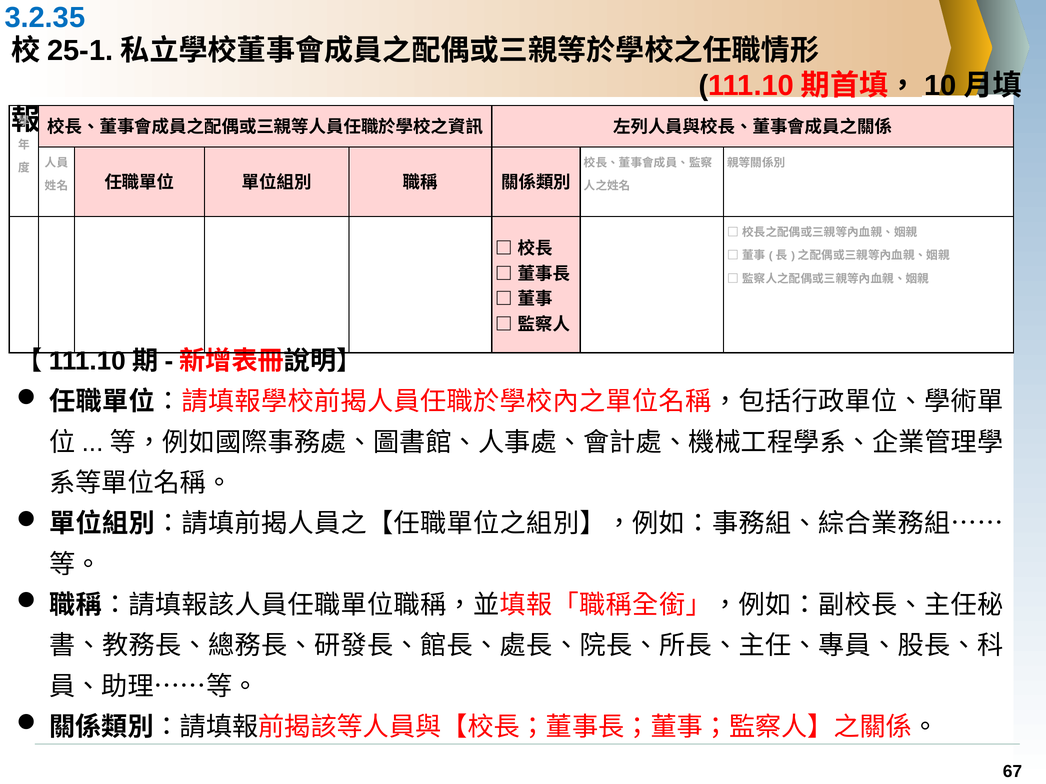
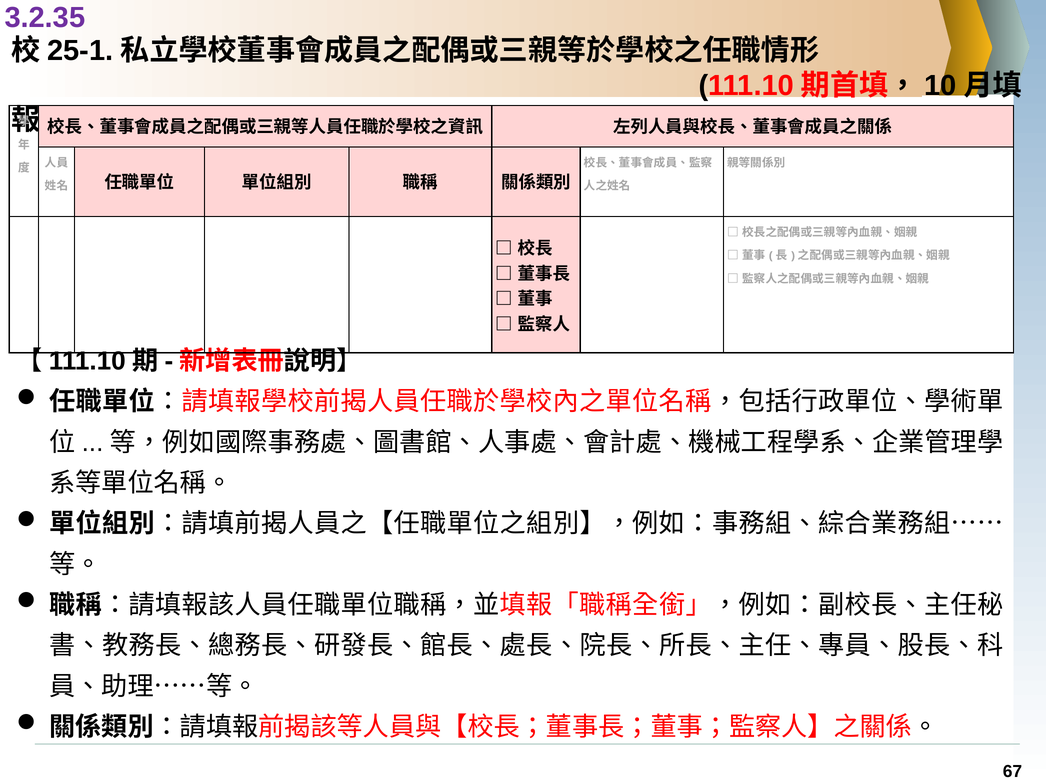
3.2.35 colour: blue -> purple (45, 18)
